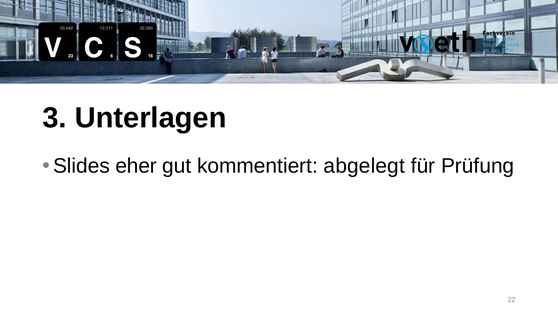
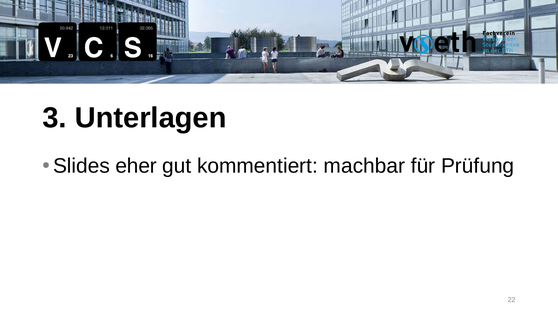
abgelegt: abgelegt -> machbar (364, 166)
